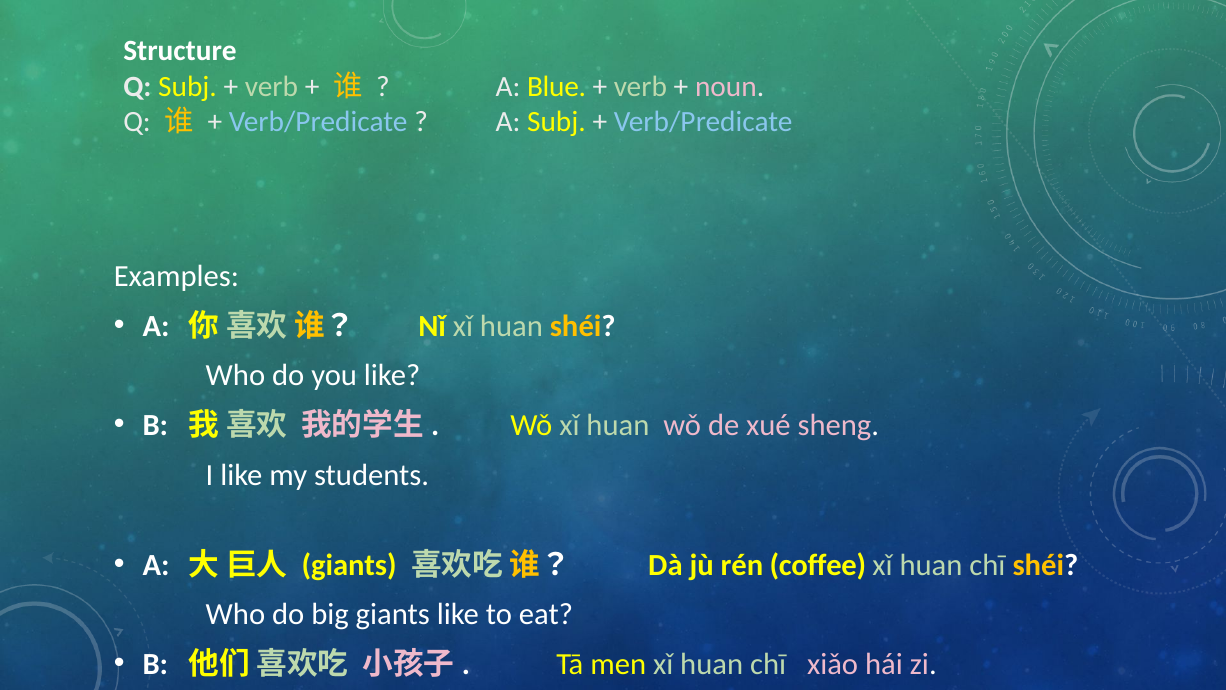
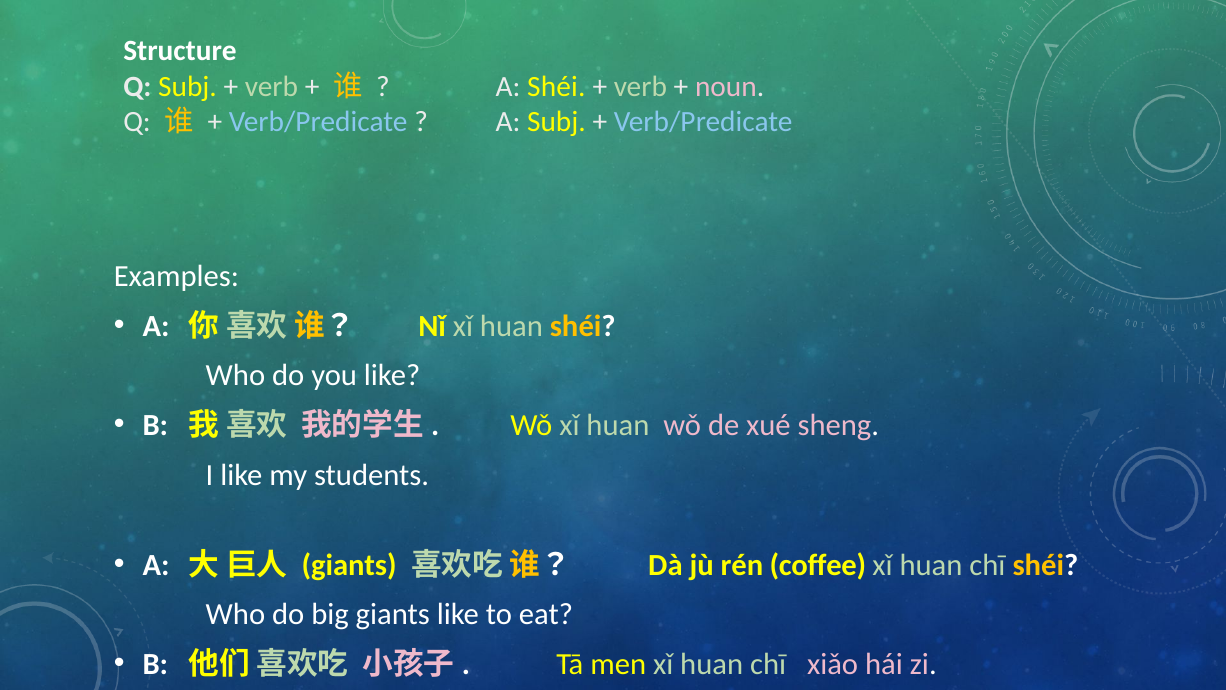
A Blue: Blue -> Shéi (556, 86)
